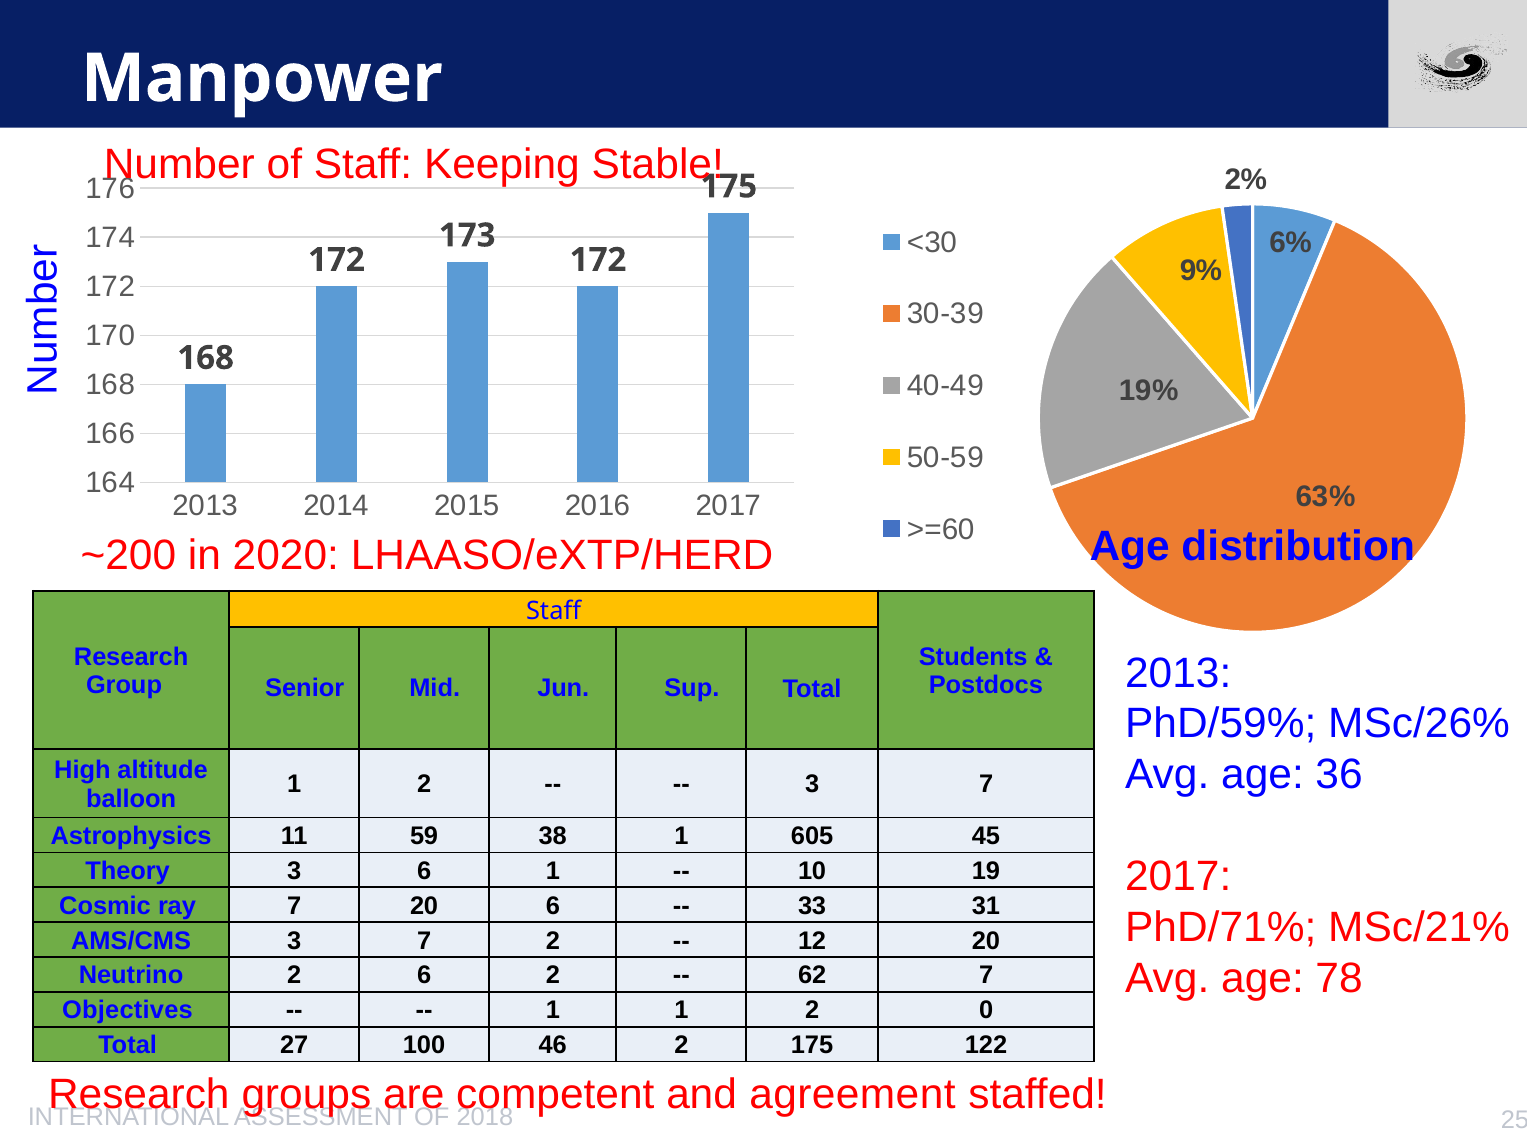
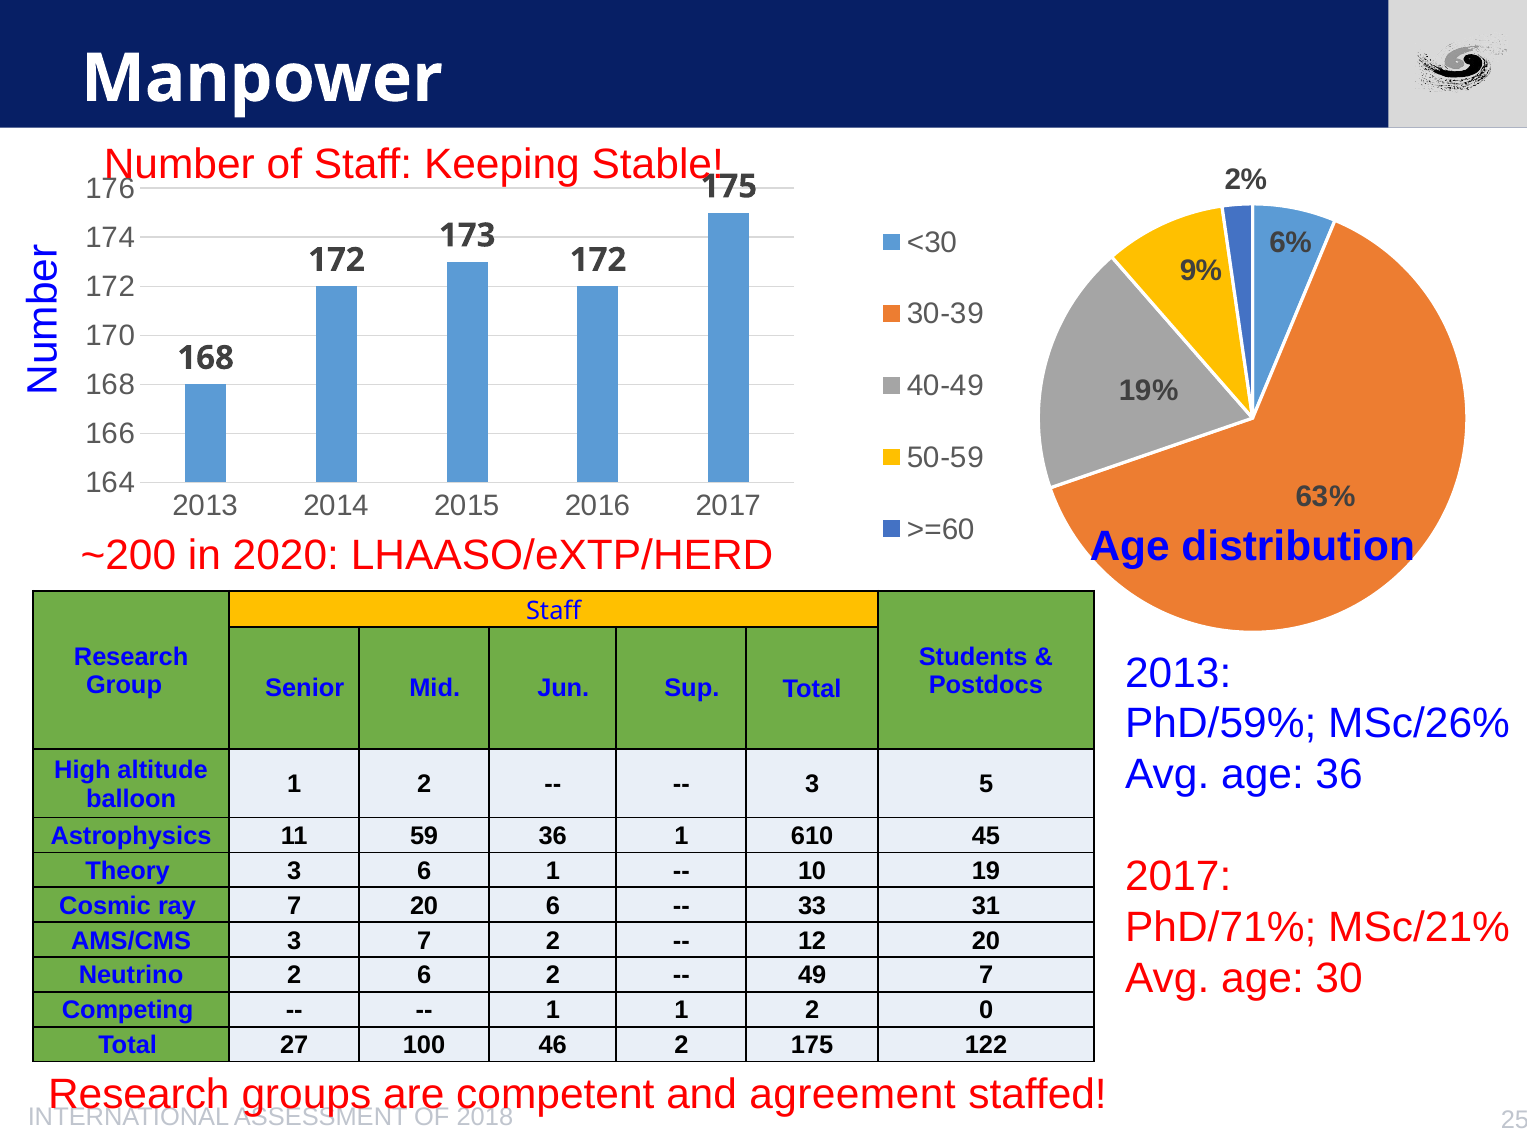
7: 7 -> 5 (986, 785)
59 38: 38 -> 36 (553, 836)
605: 605 -> 610 (812, 836)
78: 78 -> 30 (1339, 979)
62: 62 -> 49 (812, 976)
Objectives: Objectives -> Competing (128, 1011)
